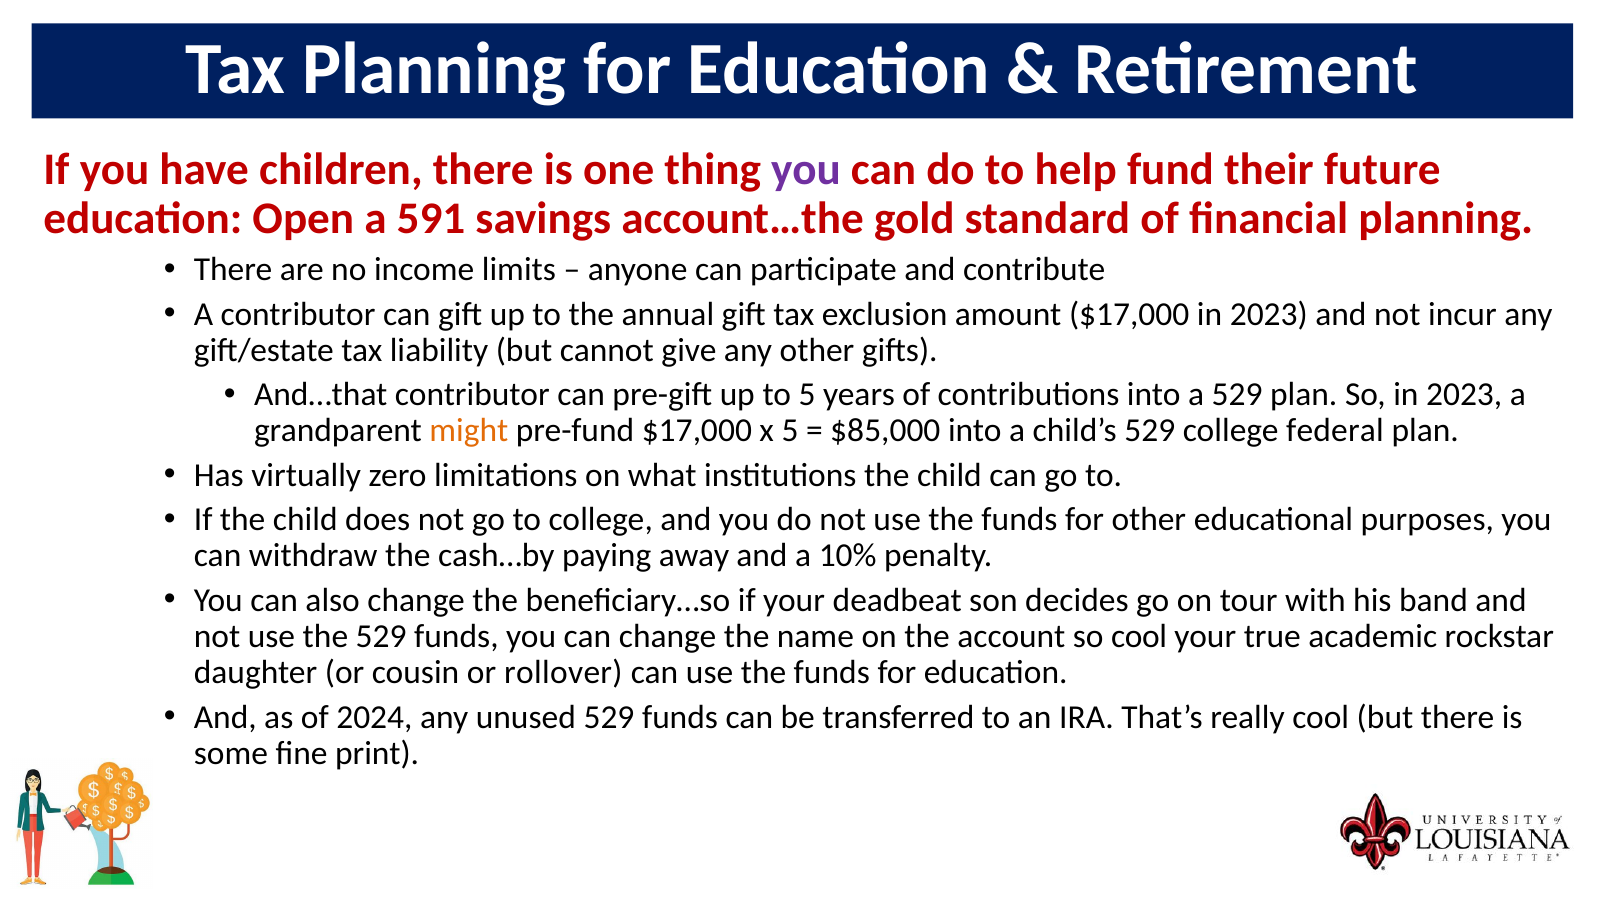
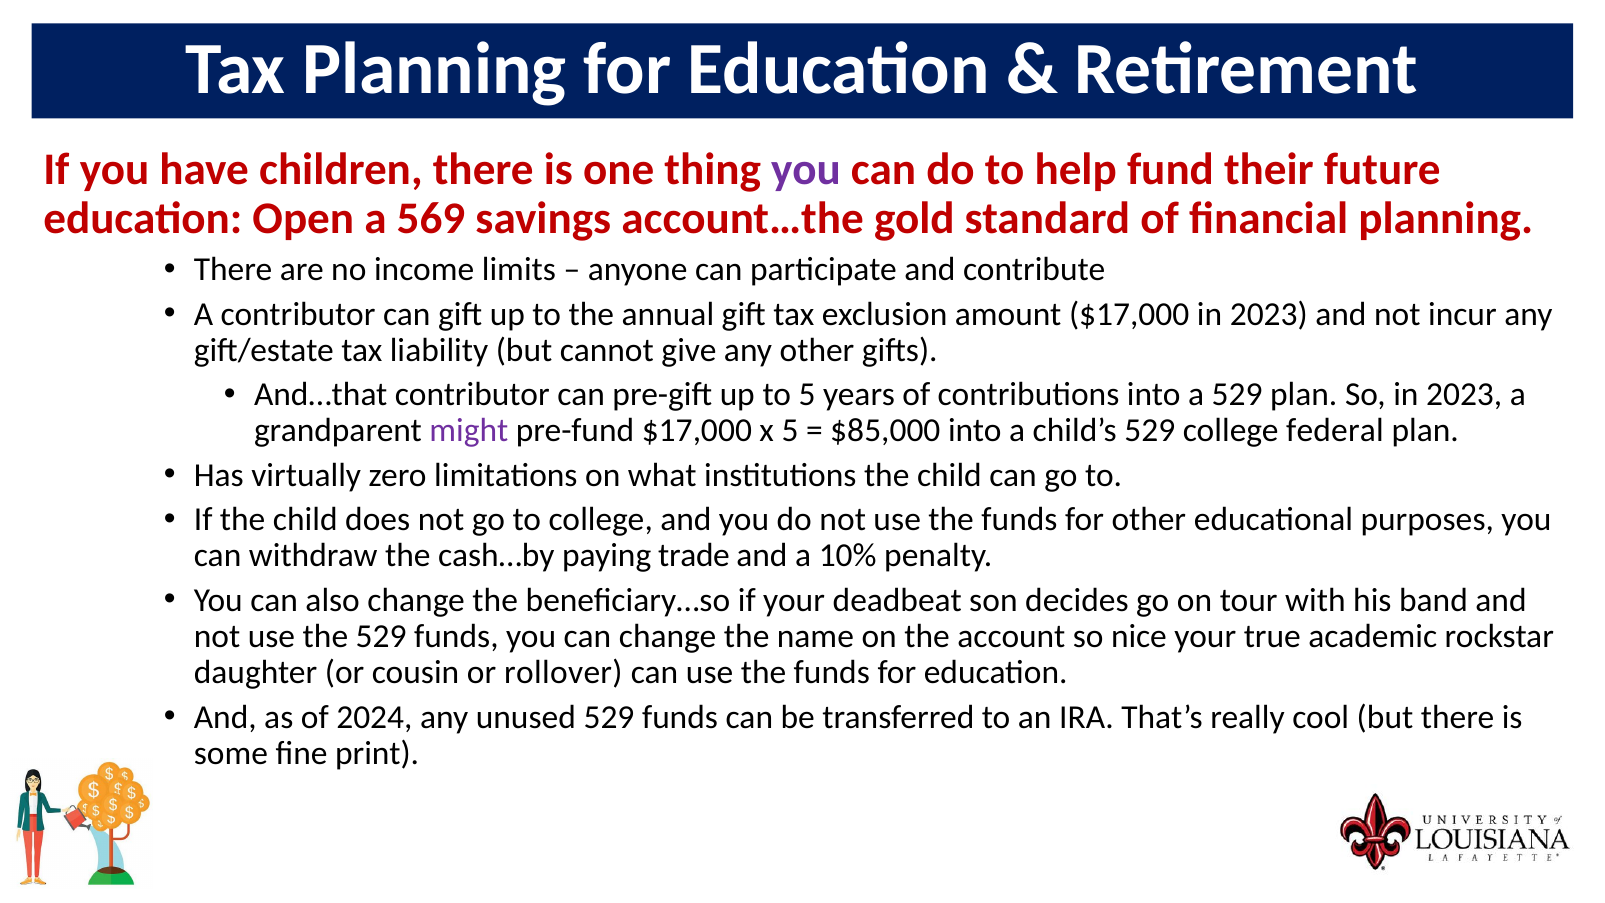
591: 591 -> 569 (431, 219)
might colour: orange -> purple (469, 431)
away: away -> trade (694, 556)
so cool: cool -> nice (1139, 636)
